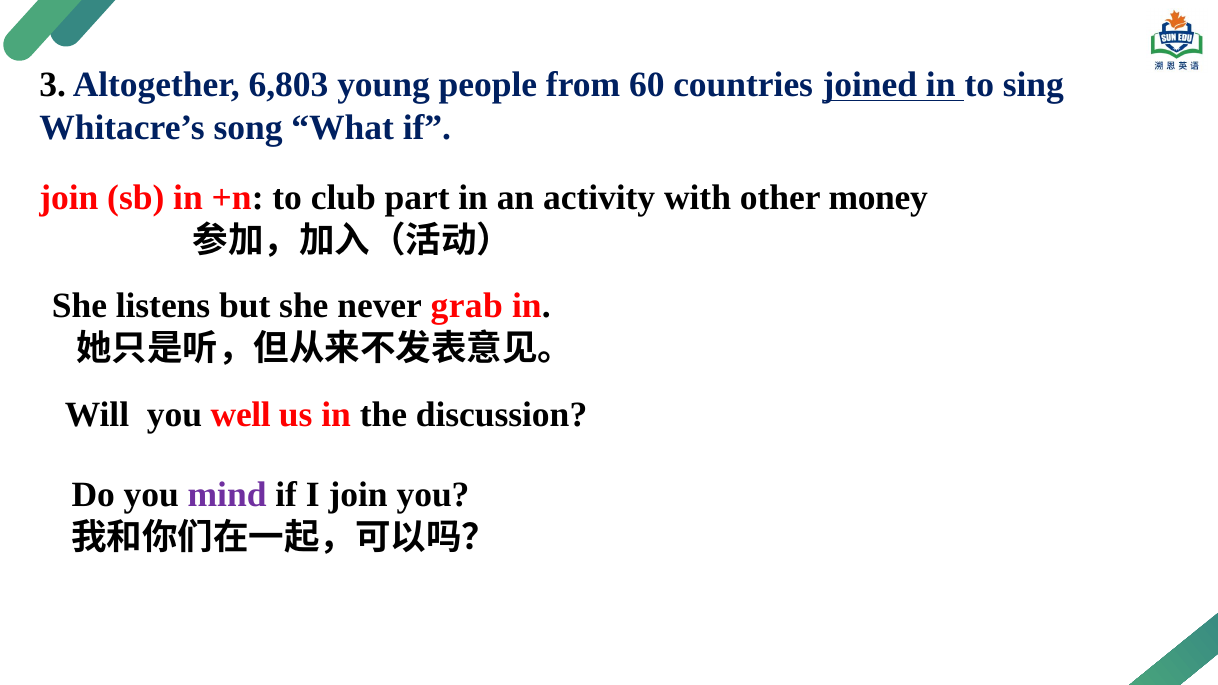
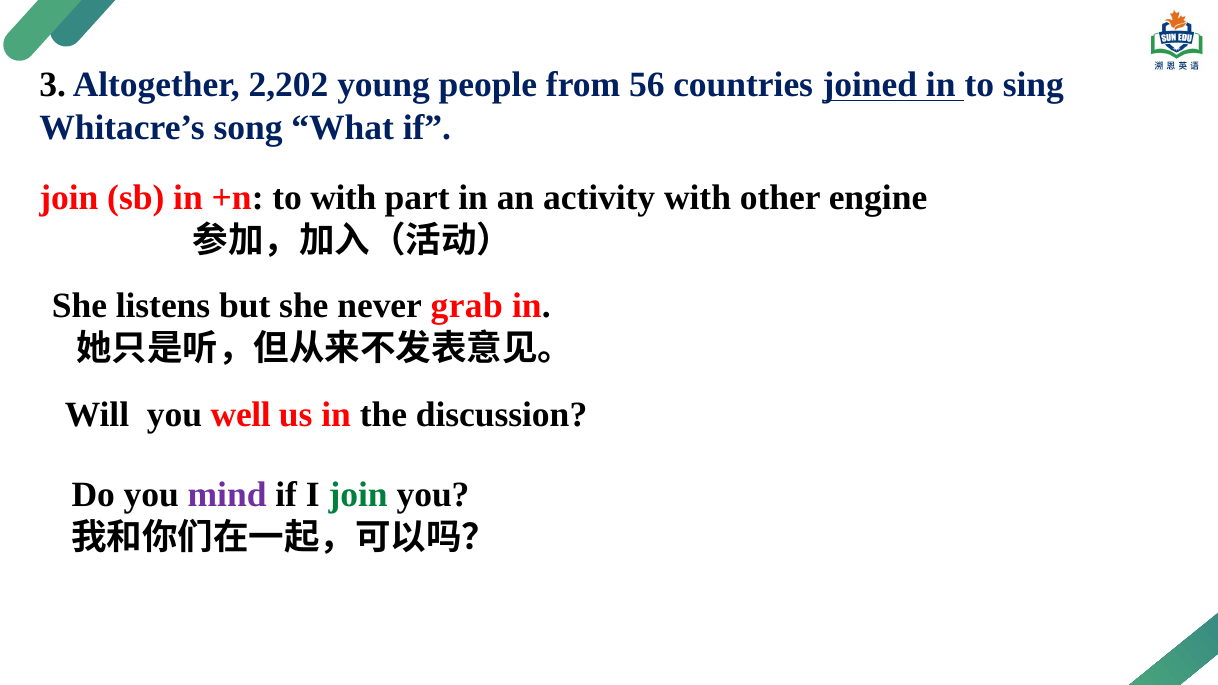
6,803: 6,803 -> 2,202 (289, 85)
60: 60 -> 56 (647, 85)
to club: club -> with (343, 198)
money: money -> engine (878, 198)
join colour: black -> green (358, 495)
